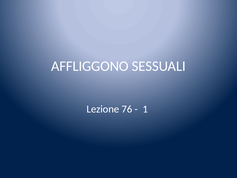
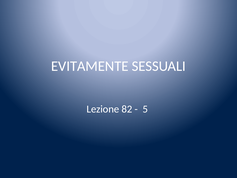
AFFLIGGONO: AFFLIGGONO -> EVITAMENTE (90, 66)
76: 76 -> 82 (127, 109)
1: 1 -> 5 (145, 109)
